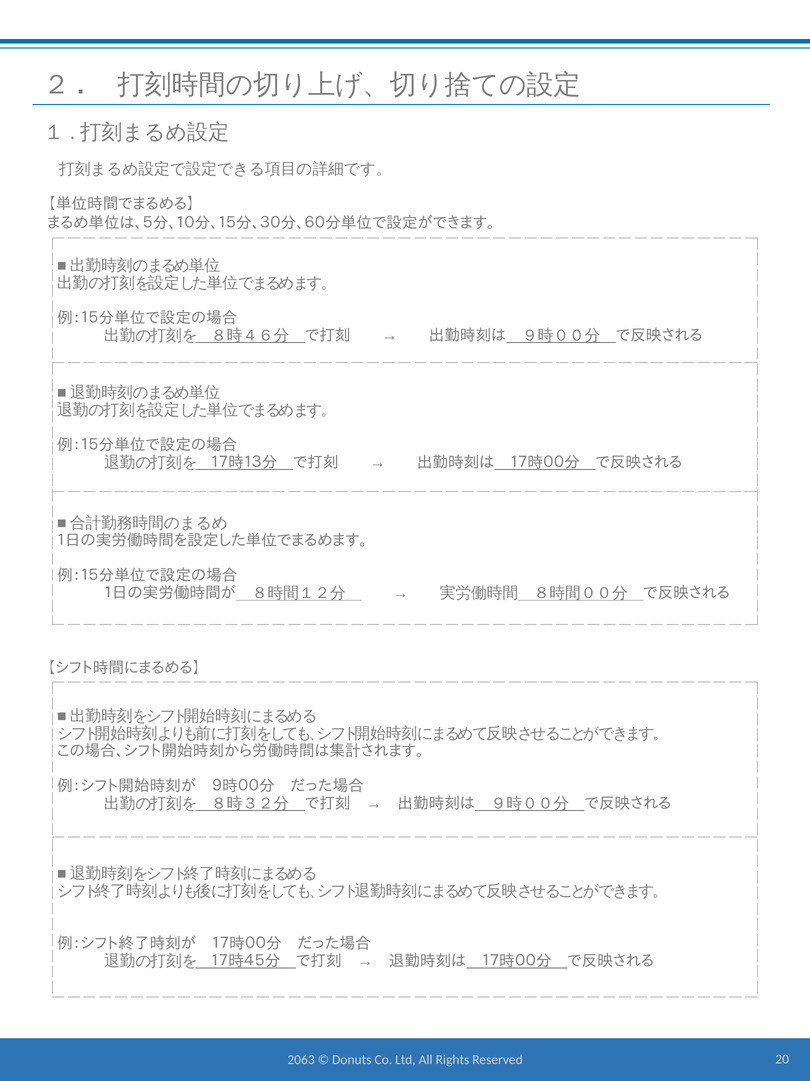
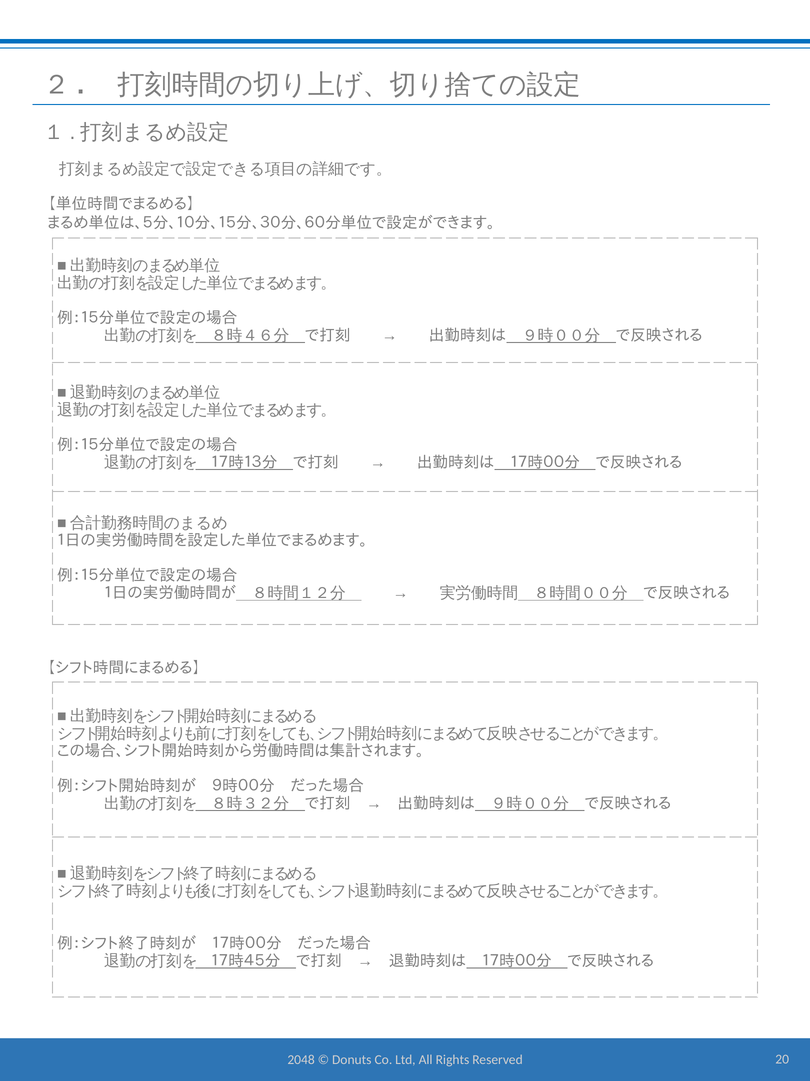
2063: 2063 -> 2048 (301, 1059)
